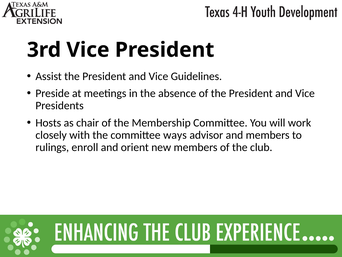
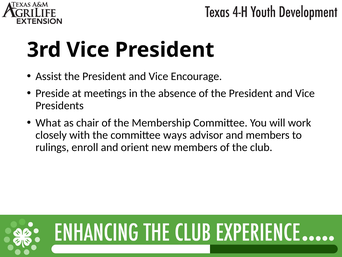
Guidelines: Guidelines -> Encourage (196, 76)
Hosts: Hosts -> What (48, 123)
